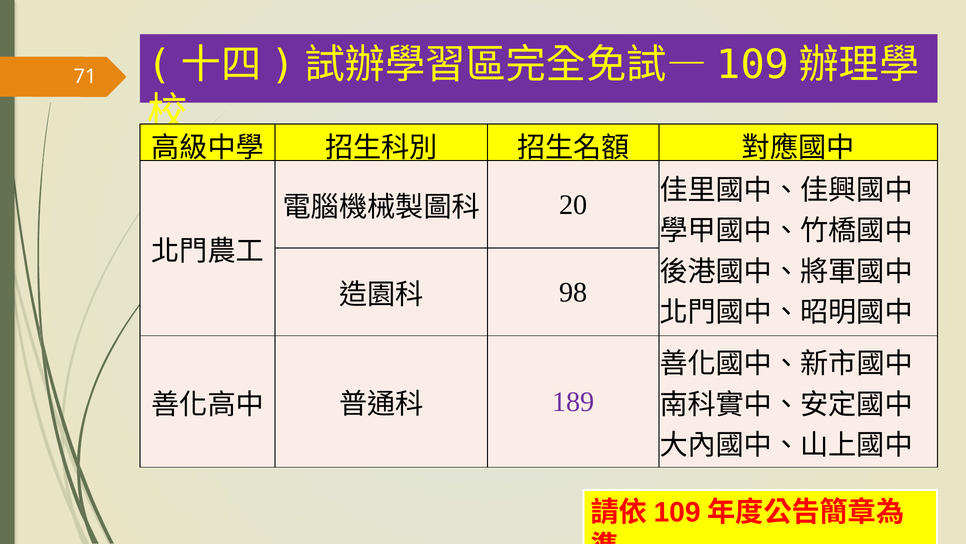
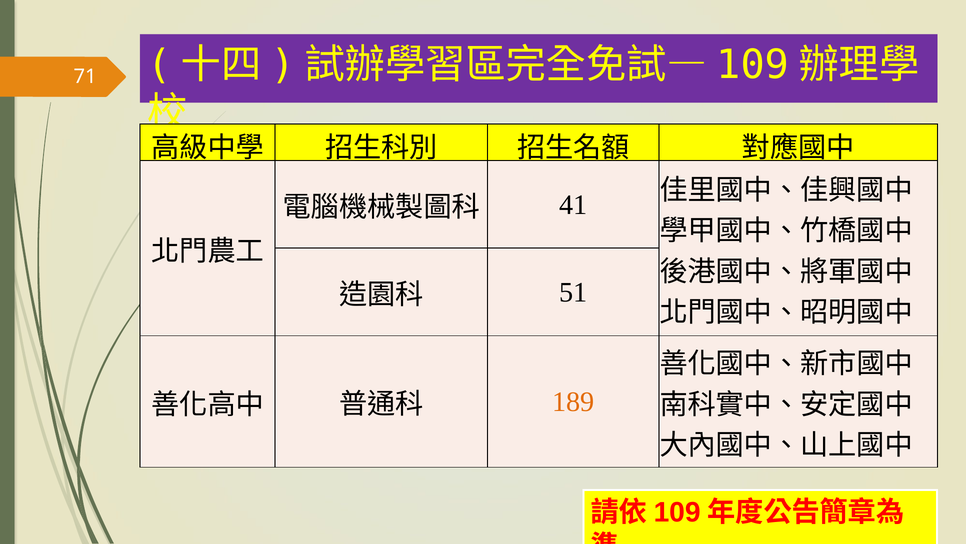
20: 20 -> 41 (573, 205)
98: 98 -> 51 (573, 292)
189 colour: purple -> orange (573, 402)
